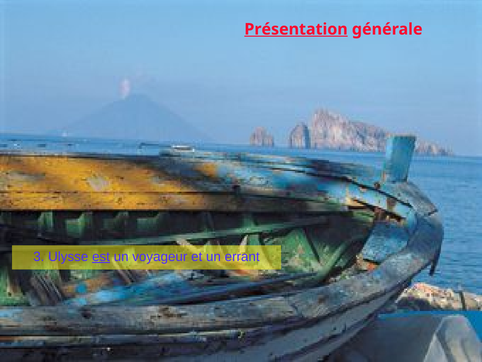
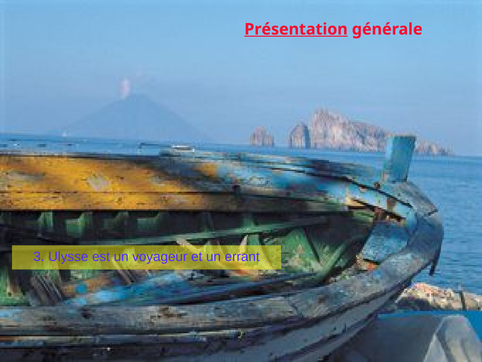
est underline: present -> none (101, 256)
